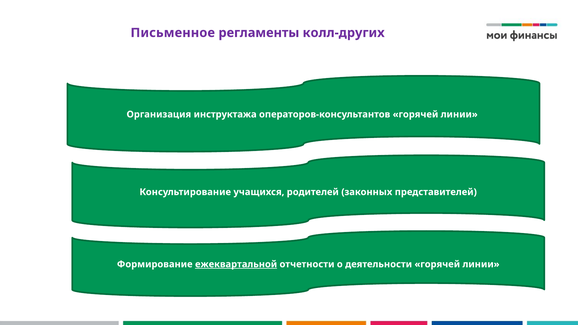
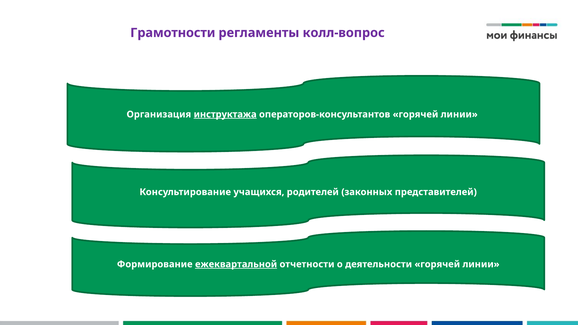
Письменное: Письменное -> Грамотности (173, 33)
колл-других: колл-других -> колл-вопрос (344, 33)
инструктажа underline: none -> present (225, 114)
